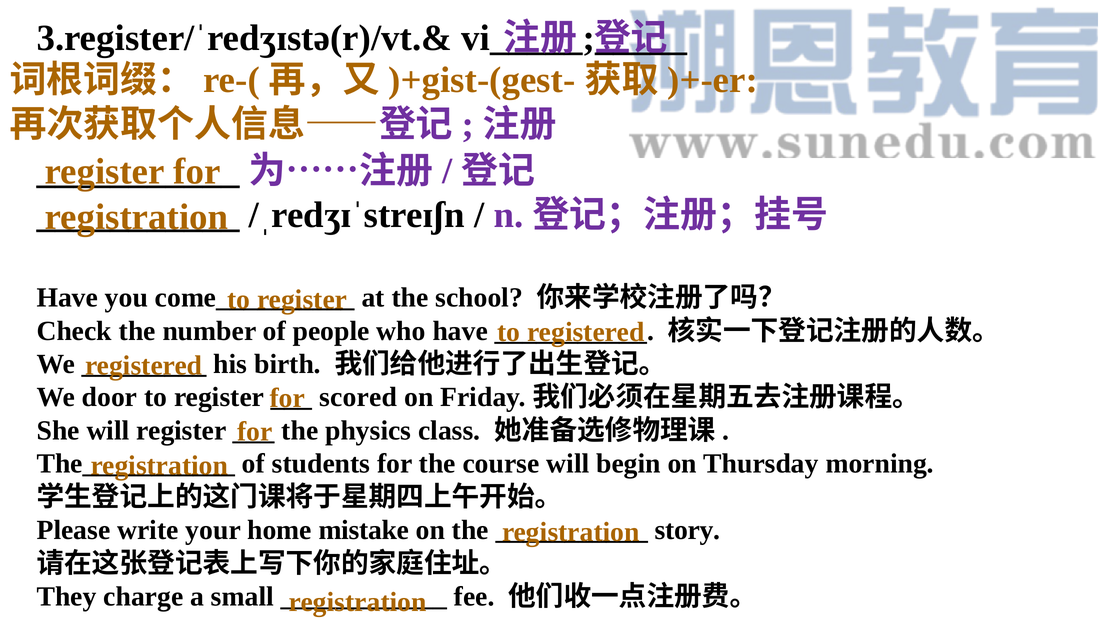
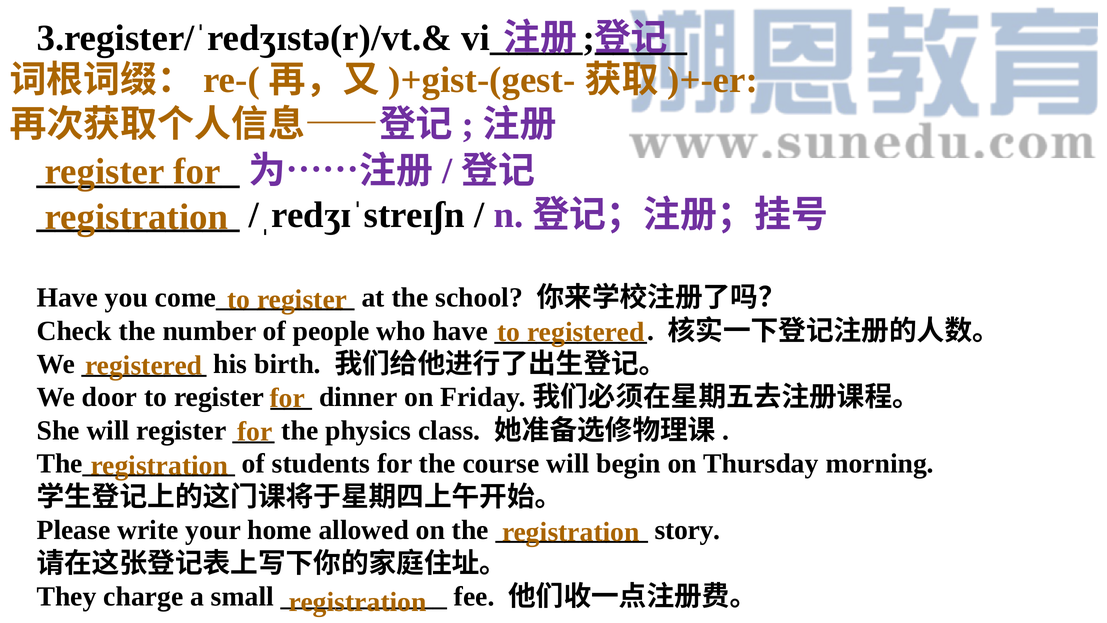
scored: scored -> dinner (358, 397)
mistake: mistake -> allowed (364, 530)
